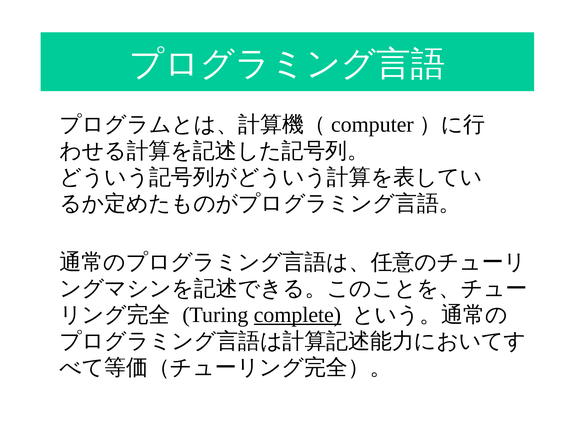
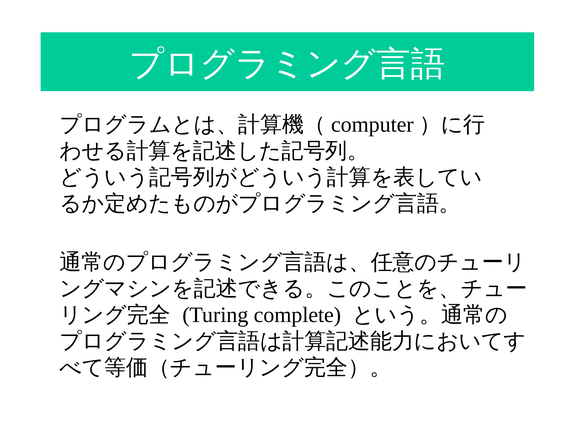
complete underline: present -> none (298, 315)
